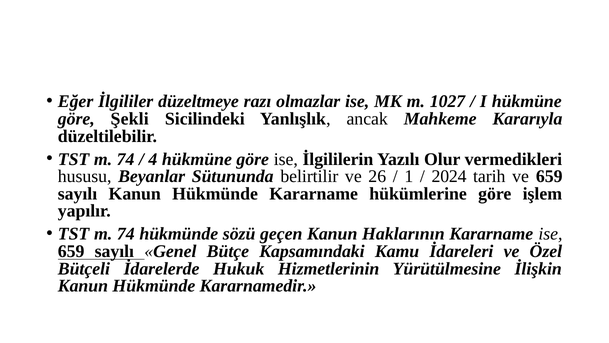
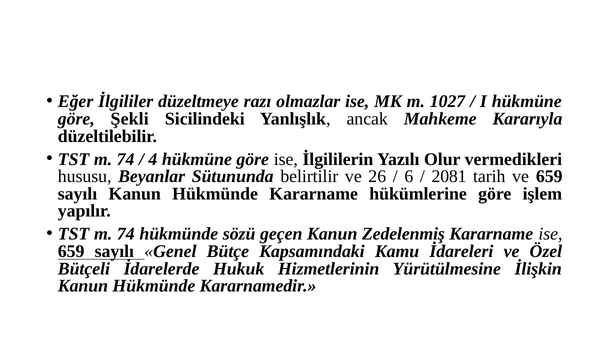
1: 1 -> 6 (409, 176)
2024: 2024 -> 2081 (449, 176)
Haklarının: Haklarının -> Zedelenmiş (403, 234)
